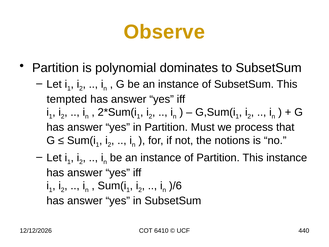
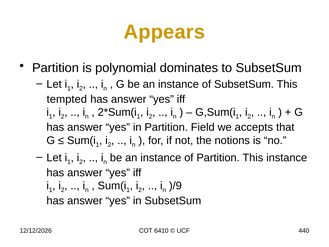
Observe: Observe -> Appears (164, 32)
Must: Must -> Field (203, 127)
process: process -> accepts (254, 127)
)/6: )/6 -> )/9 (175, 186)
